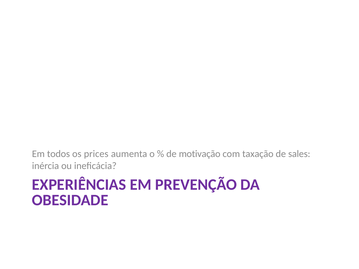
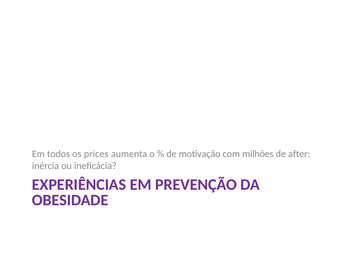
taxação: taxação -> milhões (258, 154)
sales: sales -> after (299, 154)
